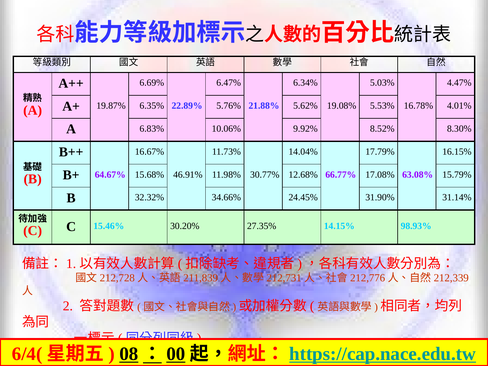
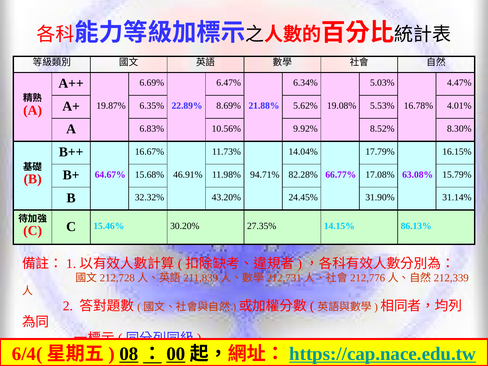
5.76%: 5.76% -> 8.69% (229, 106)
10.06%: 10.06% -> 10.56% (226, 129)
12.68%: 12.68% -> 82.28% (303, 175)
30.77%: 30.77% -> 94.71% (265, 175)
34.66%: 34.66% -> 43.20% (226, 198)
98.93%: 98.93% -> 86.13% (416, 226)
